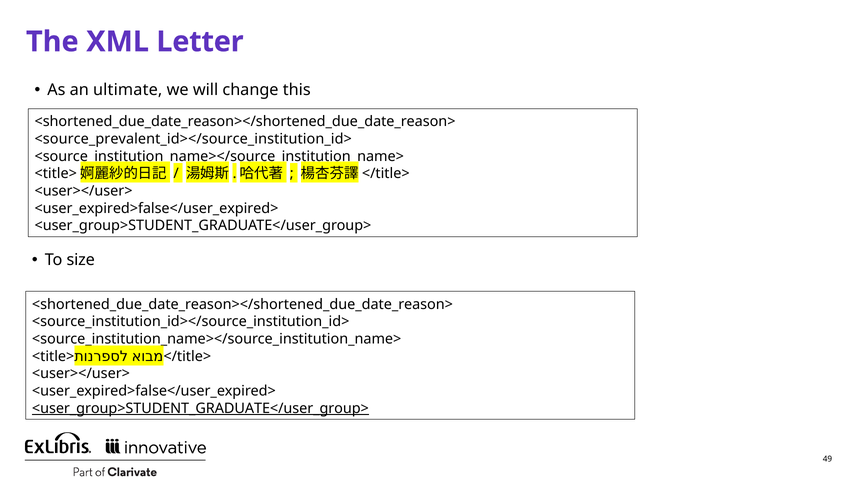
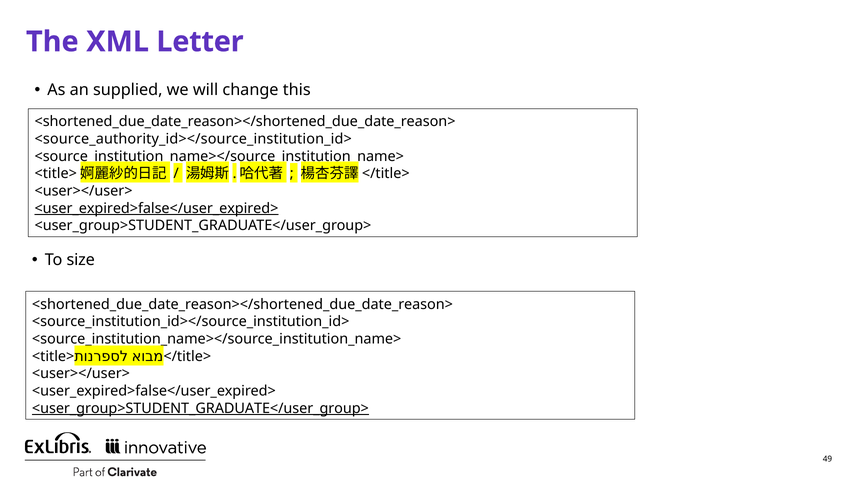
ultimate: ultimate -> supplied (128, 90)
<source_prevalent_id></source_institution_id>: <source_prevalent_id></source_institution_id> -> <source_authority_id></source_institution_id> (193, 139)
<user_expired>false</user_expired> underline: none -> present (156, 208)
